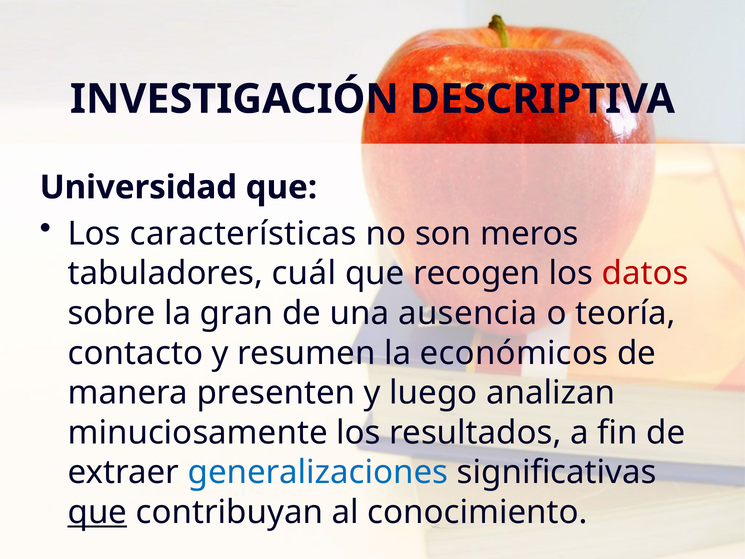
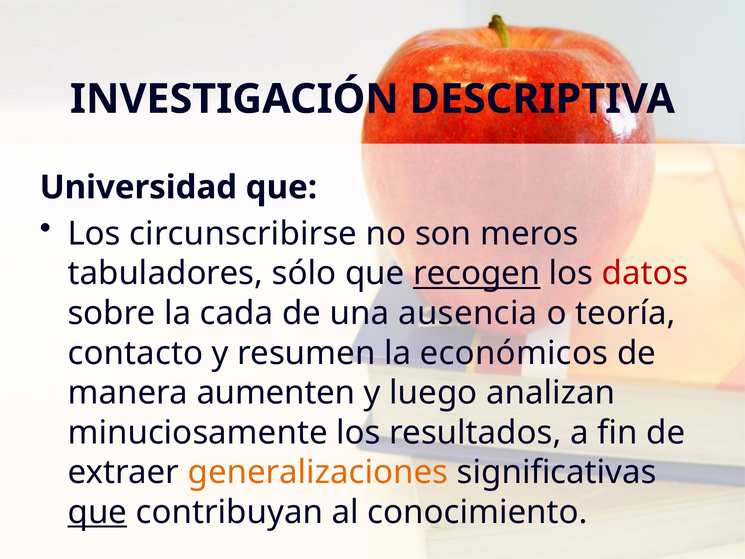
características: características -> circunscribirse (243, 234)
cuál: cuál -> sólo (304, 273)
recogen underline: none -> present (477, 273)
gran: gran -> cada (237, 313)
presenten: presenten -> aumenten (276, 393)
generalizaciones colour: blue -> orange (318, 472)
